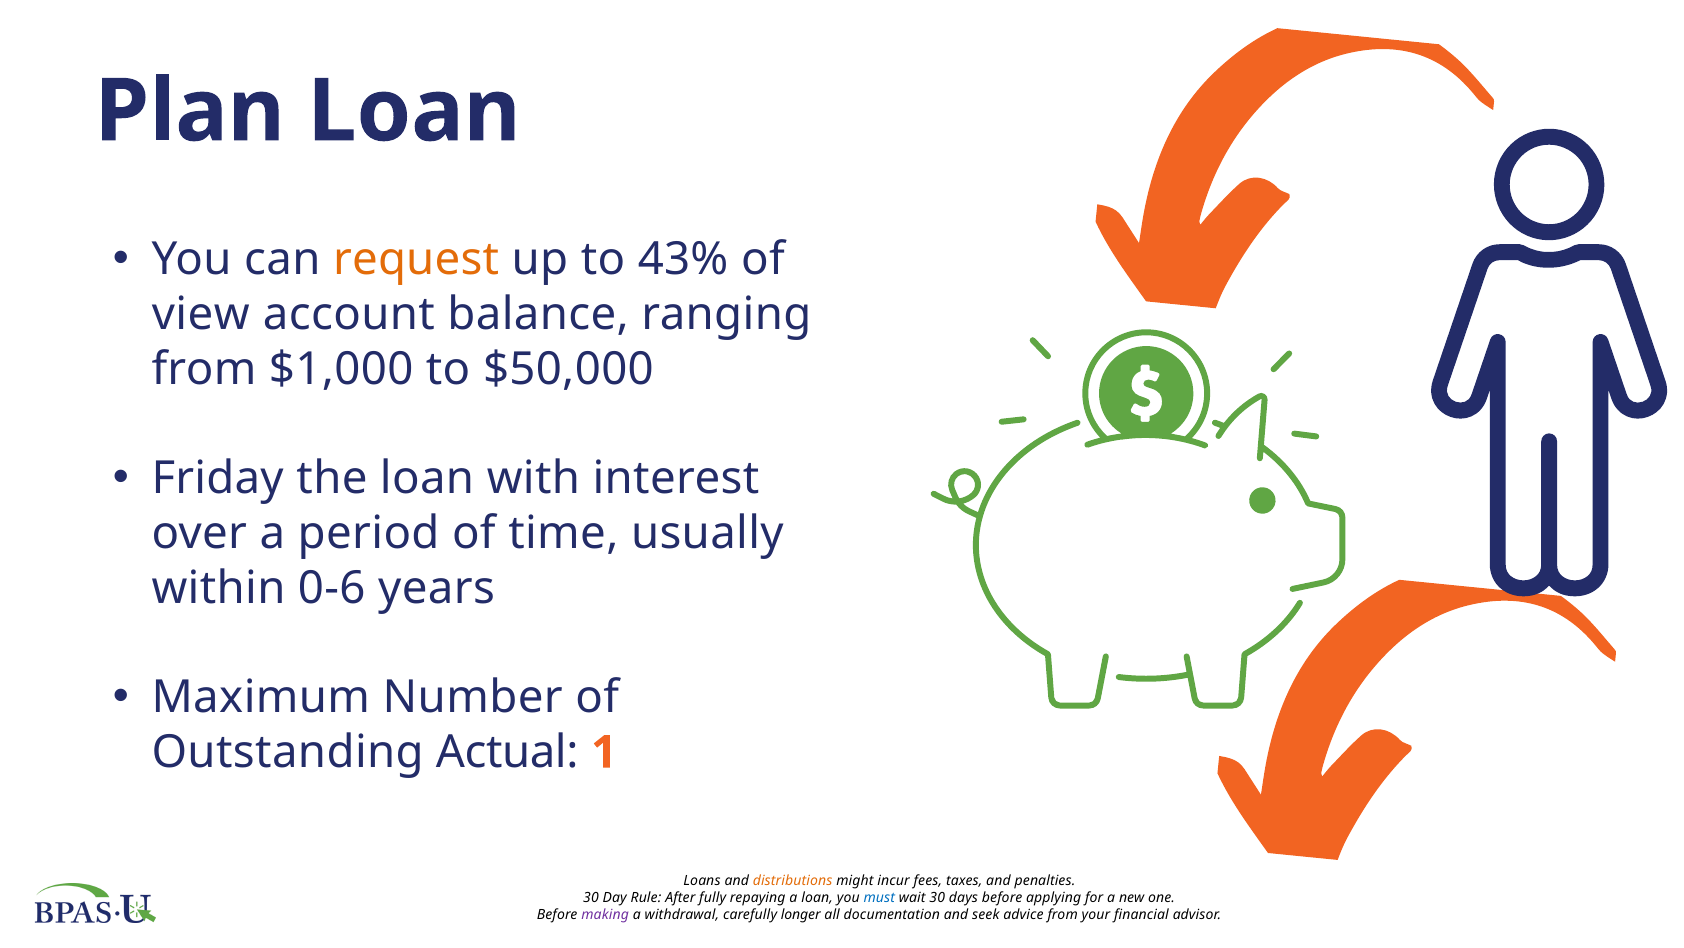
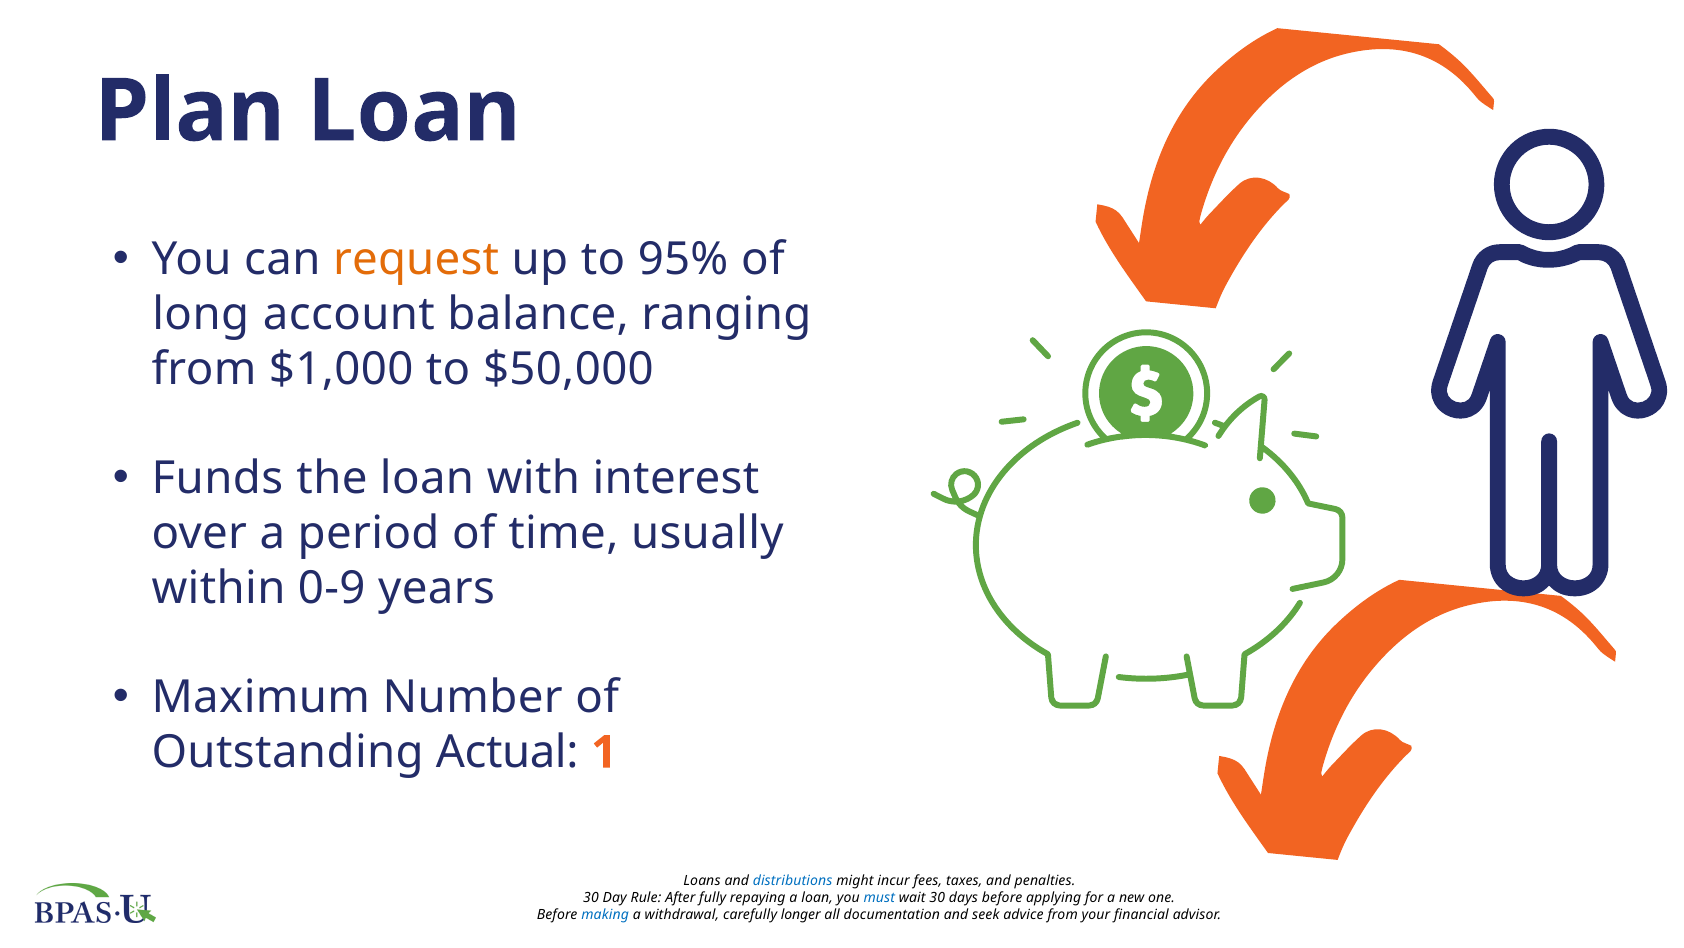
43%: 43% -> 95% (683, 259)
view: view -> long (201, 314)
Friday: Friday -> Funds (217, 478)
0-6: 0-6 -> 0-9 (332, 588)
distributions colour: orange -> blue (793, 880)
making colour: purple -> blue (605, 914)
